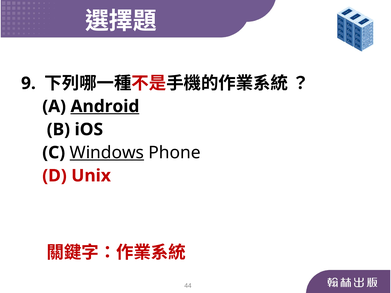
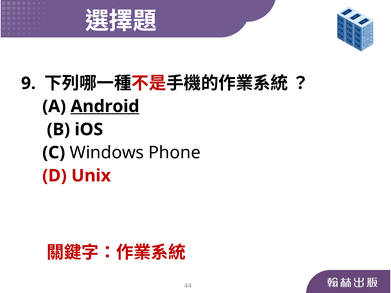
Windows underline: present -> none (107, 153)
